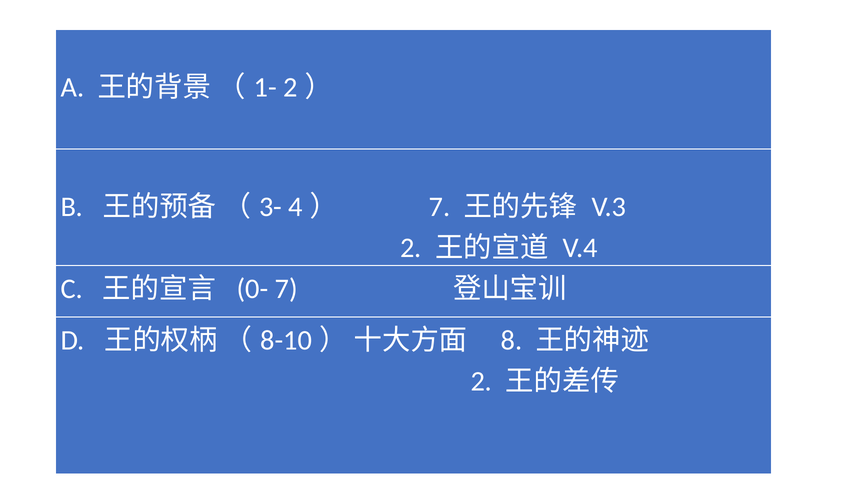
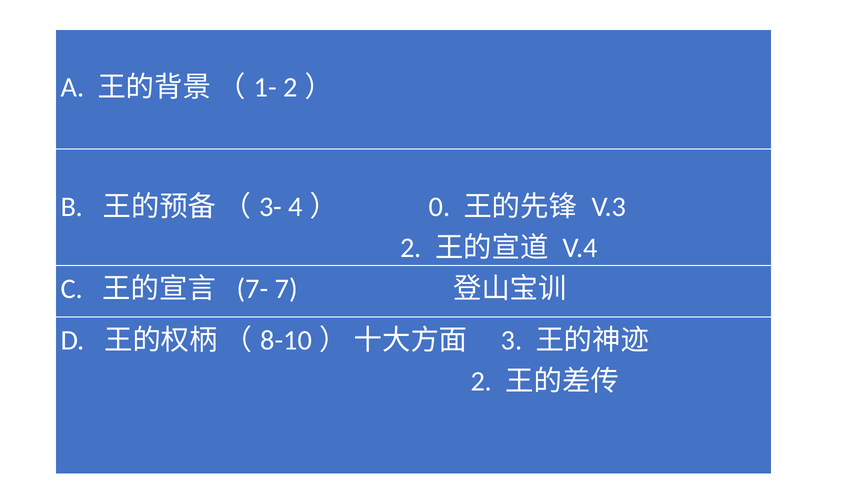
4） 7: 7 -> 0 (440, 207)
0-: 0- -> 7- (253, 289)
8: 8 -> 3 (511, 340)
